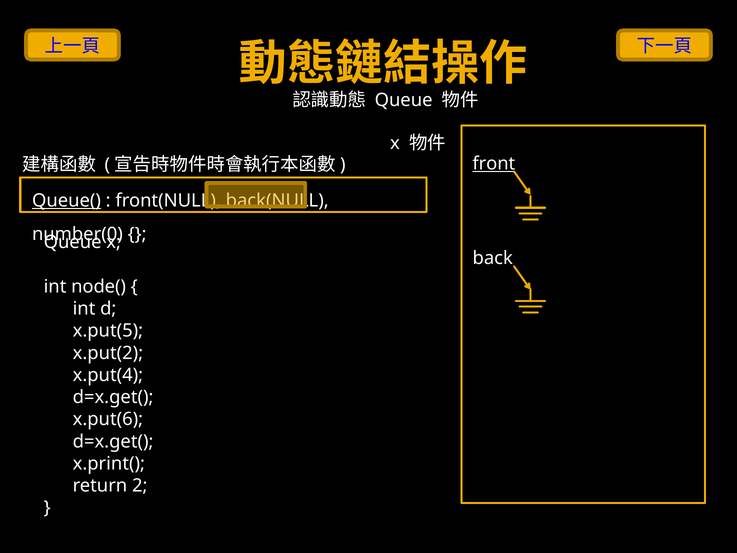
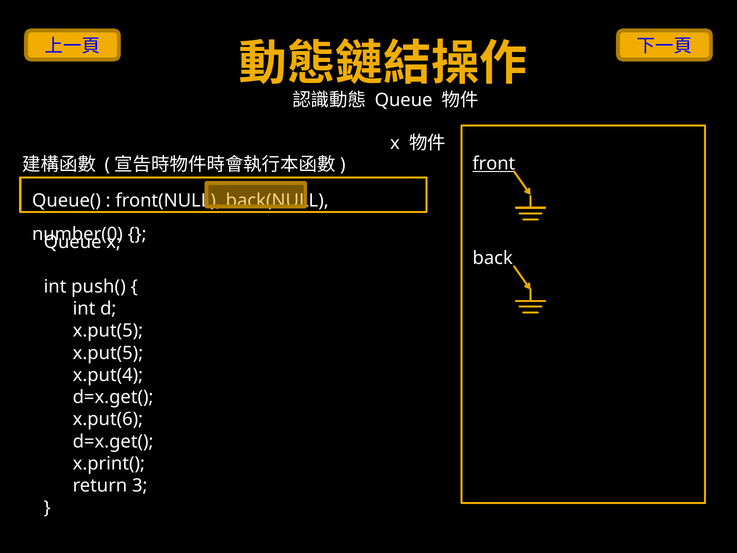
Queue( underline: present -> none (66, 201)
node(: node( -> push( (98, 287)
x.put(2: x.put(2 -> x.put(5 (108, 353)
2: 2 -> 3 (140, 486)
